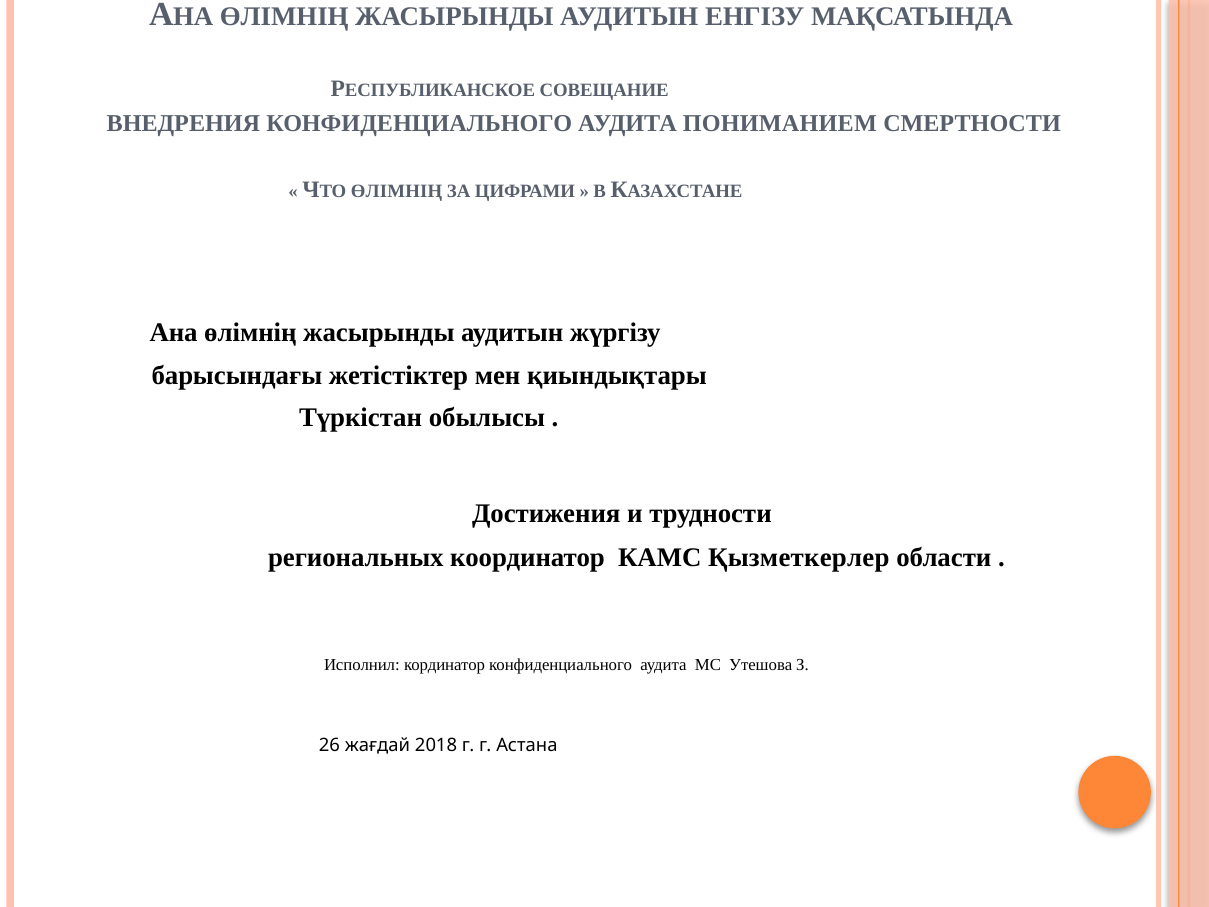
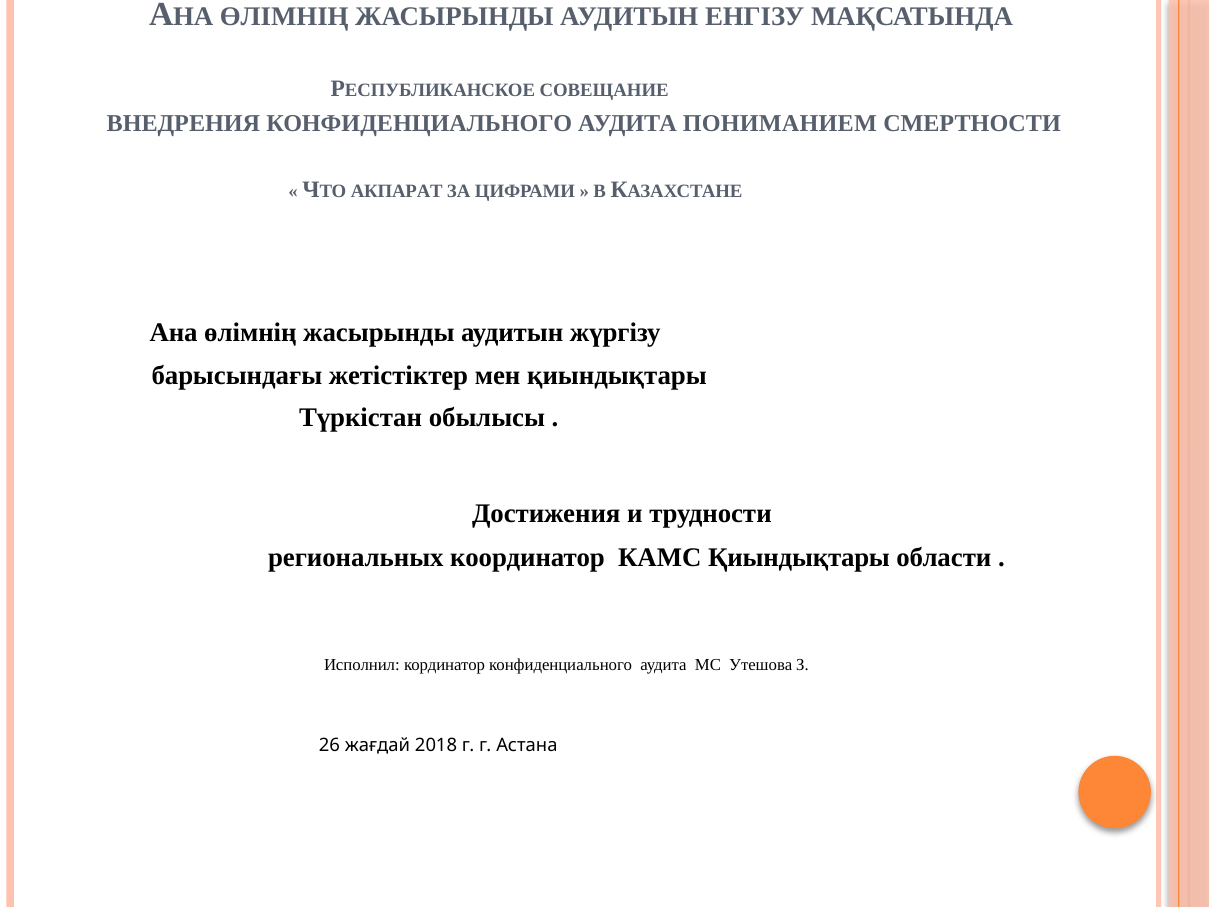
ӨЛІМНІҢ: ӨЛІМНІҢ -> АКПАРАТ (397, 191)
КАМС Қызметкерлер: Қызметкерлер -> Қиындықтары (799, 557)
